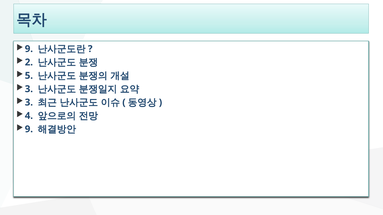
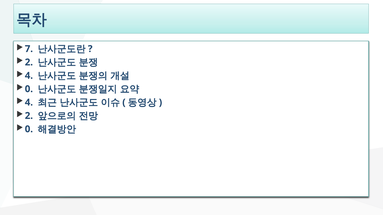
9: 9 -> 7 (29, 49)
5: 5 -> 4 (29, 76)
3: 3 -> 0 (29, 89)
3: 3 -> 4 (29, 103)
4: 4 -> 2 (29, 116)
9: 9 -> 0 (29, 129)
